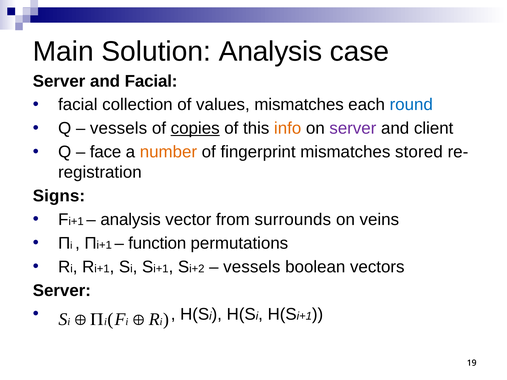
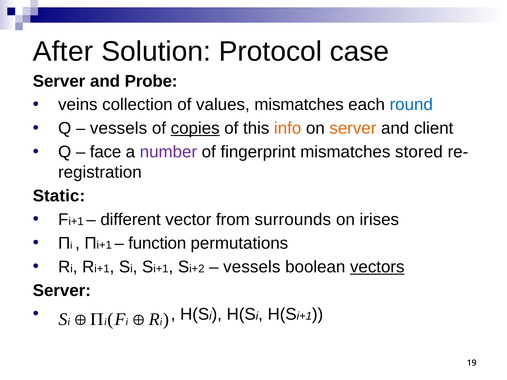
Main: Main -> After (63, 52)
Solution Analysis: Analysis -> Protocol (270, 52)
and Facial: Facial -> Probe (151, 81)
facial: facial -> veins (78, 105)
server colour: purple -> orange (353, 128)
number colour: orange -> purple (168, 152)
Signs: Signs -> Static (59, 196)
analysis: analysis -> different (131, 220)
veins: veins -> irises (379, 220)
vectors underline: none -> present (377, 267)
